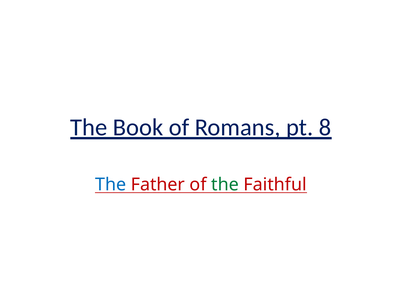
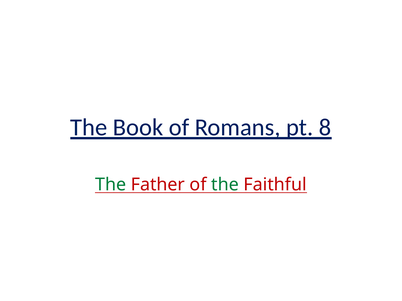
The colour: blue -> green (111, 185)
